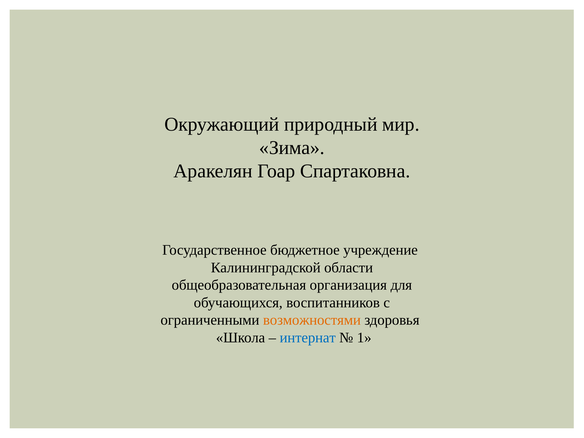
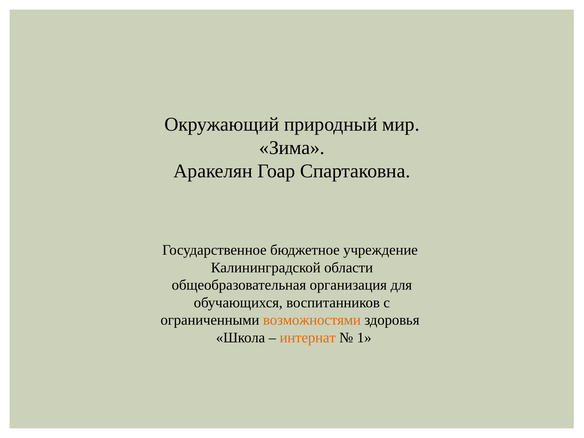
интернат colour: blue -> orange (308, 338)
